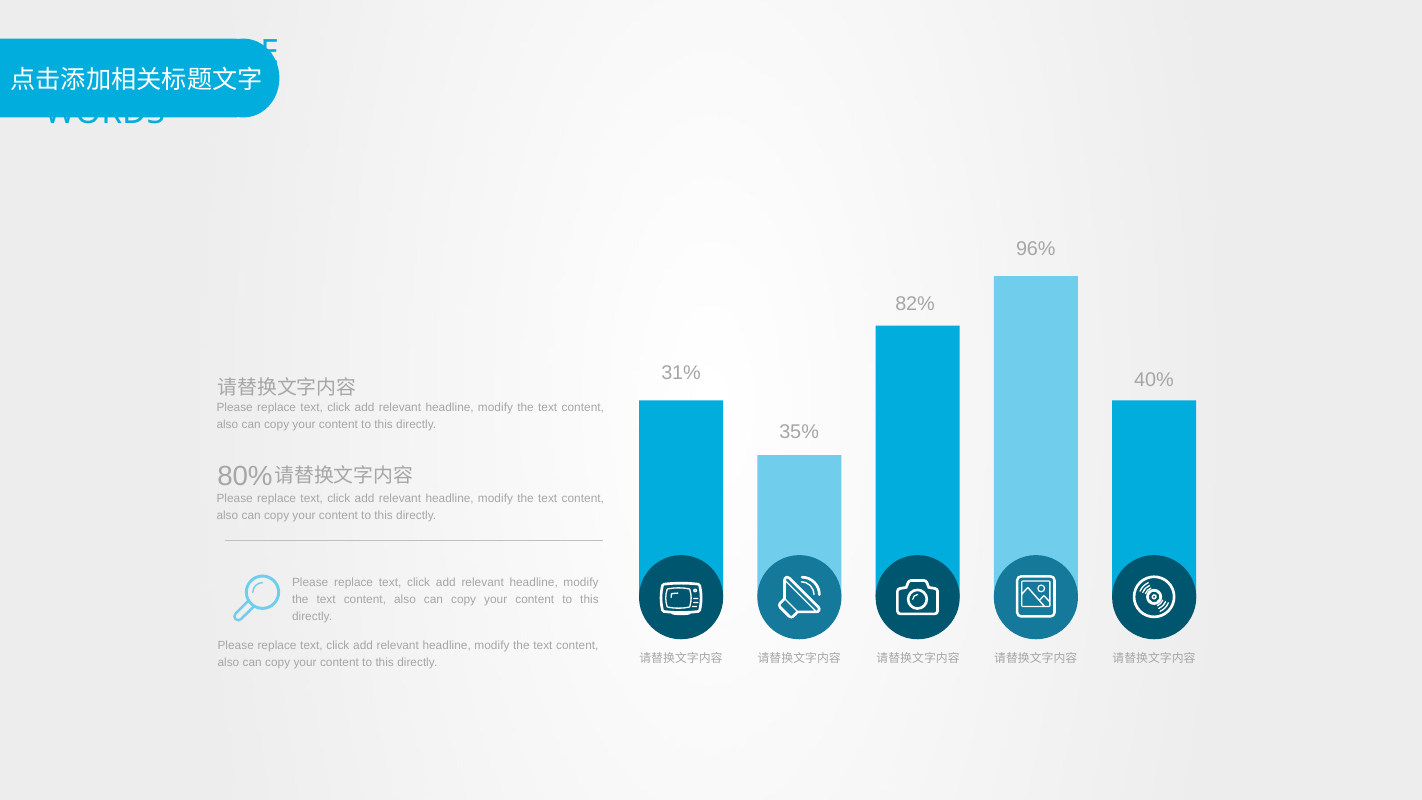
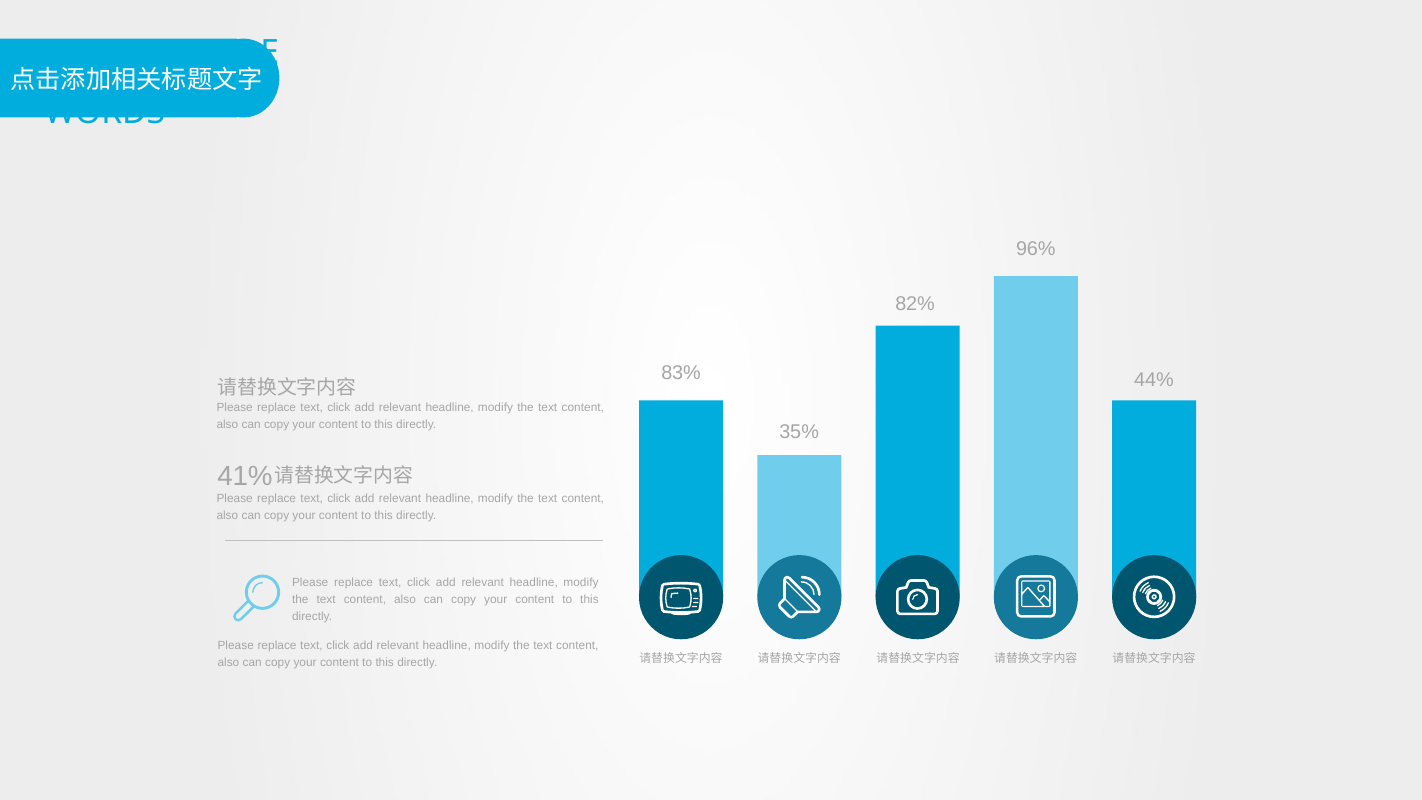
31%: 31% -> 83% (681, 373)
40%: 40% -> 44% (1154, 379)
80%: 80% -> 41% (245, 477)
